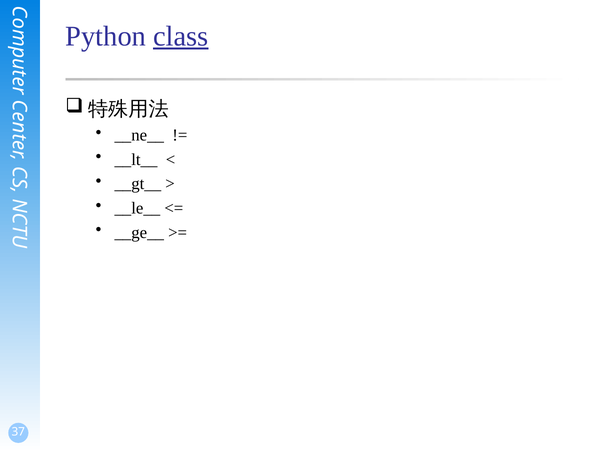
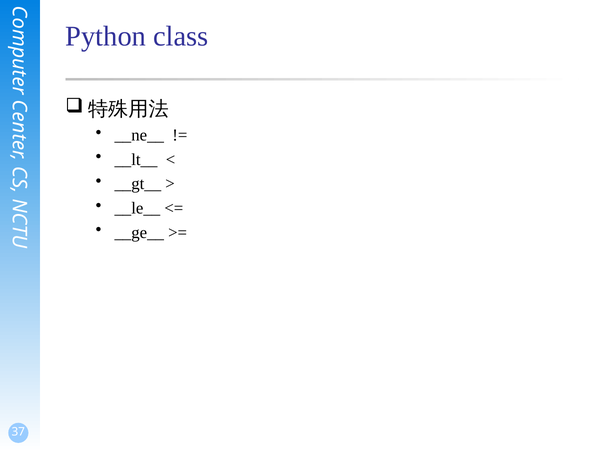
class underline: present -> none (181, 36)
